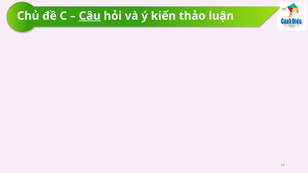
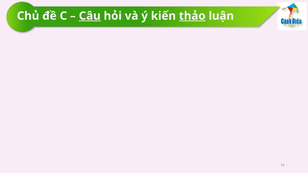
thảo underline: none -> present (192, 16)
